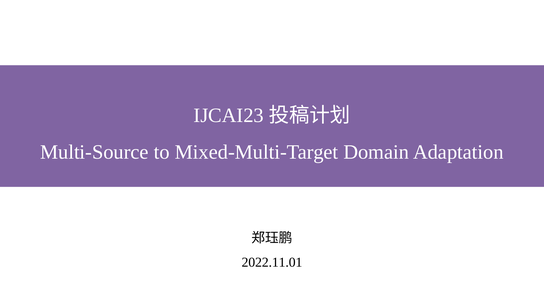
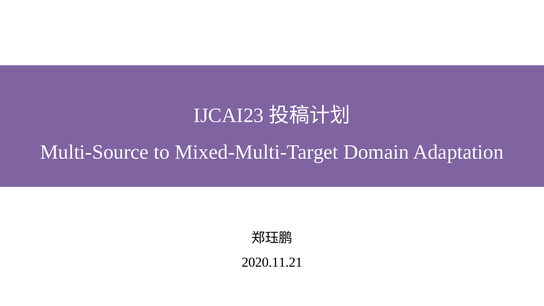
2022.11.01: 2022.11.01 -> 2020.11.21 (272, 262)
